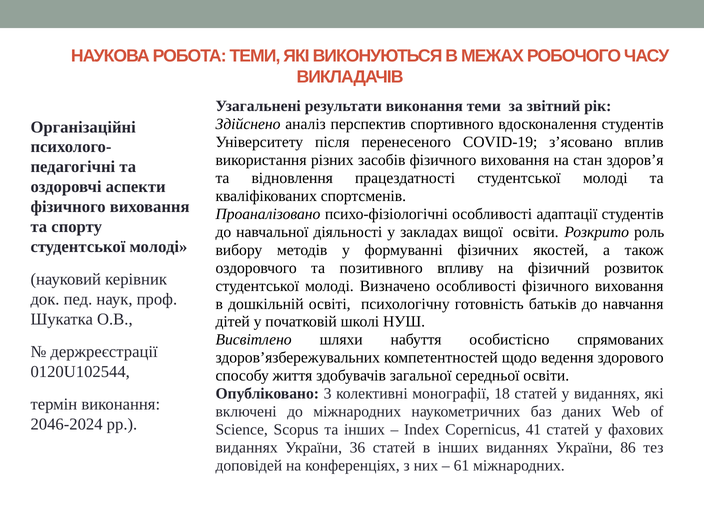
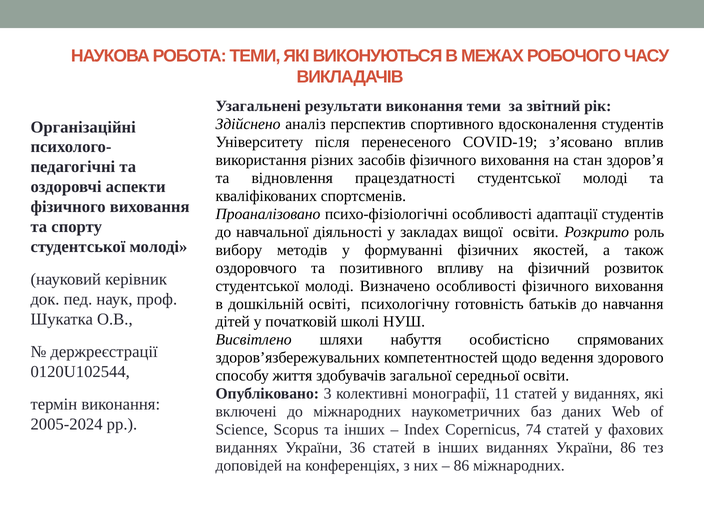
18: 18 -> 11 (502, 394)
2046-2024: 2046-2024 -> 2005-2024 (67, 424)
41: 41 -> 74 (533, 430)
61: 61 -> 86 (461, 466)
